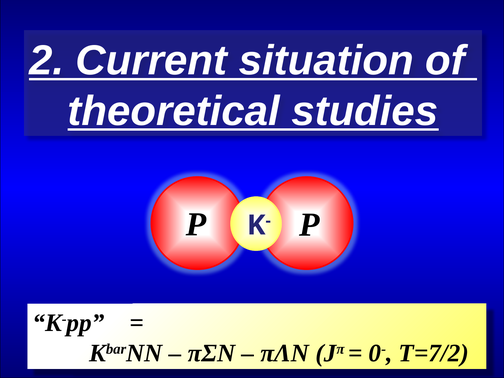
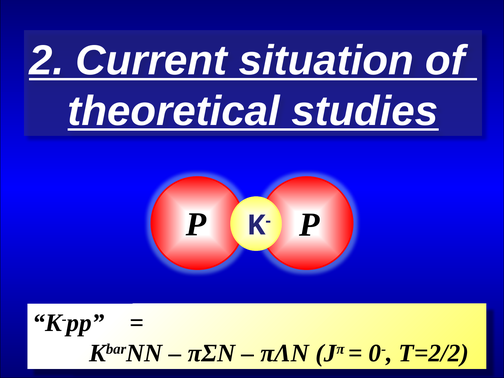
T=7/2: T=7/2 -> T=2/2 (434, 353)
